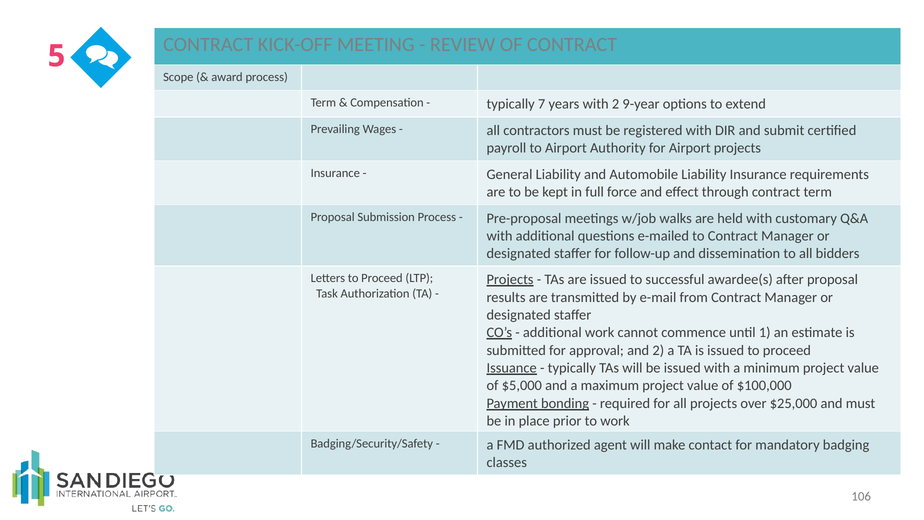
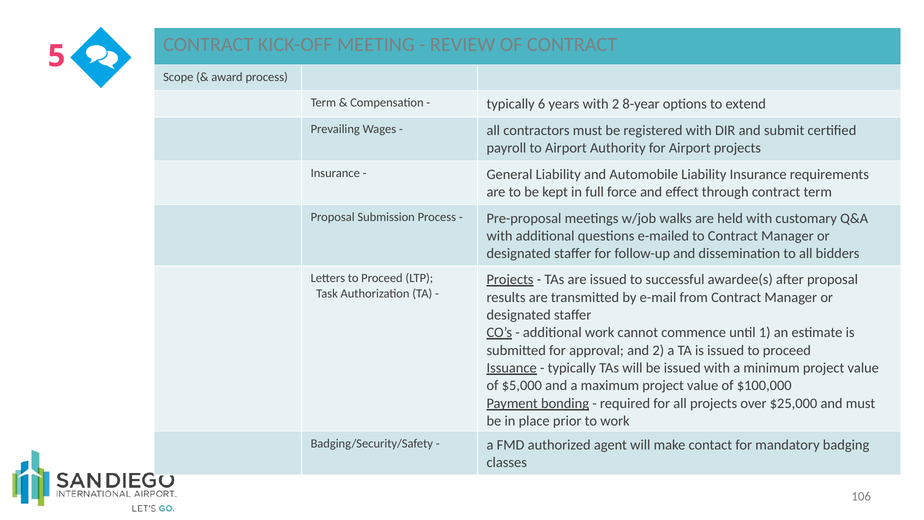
7: 7 -> 6 (542, 104)
9-year: 9-year -> 8-year (641, 104)
